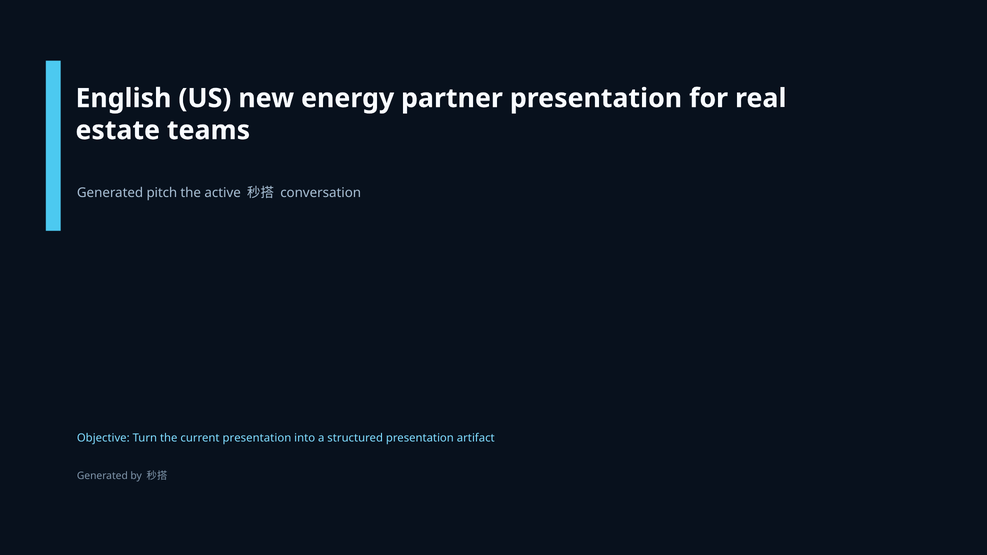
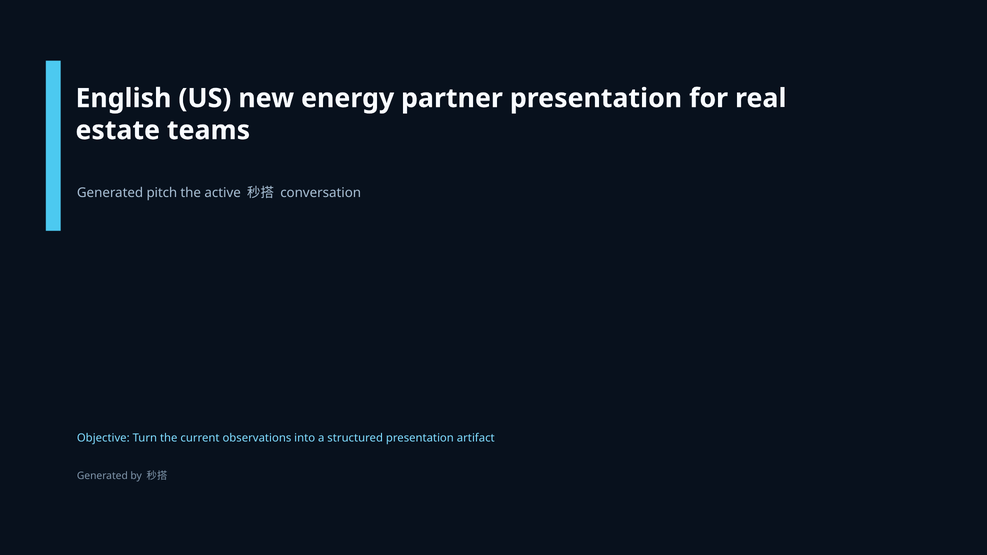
current presentation: presentation -> observations (257, 438)
